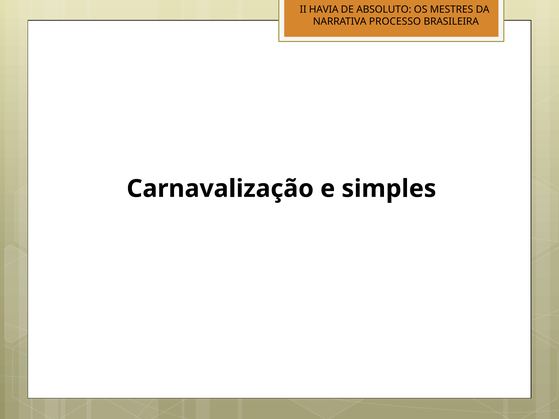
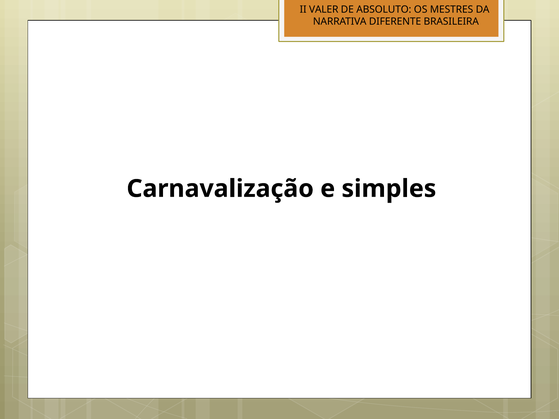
HAVIA: HAVIA -> VALER (324, 9)
PROCESSO: PROCESSO -> DIFERENTE (395, 22)
